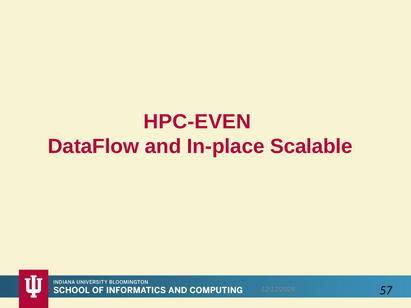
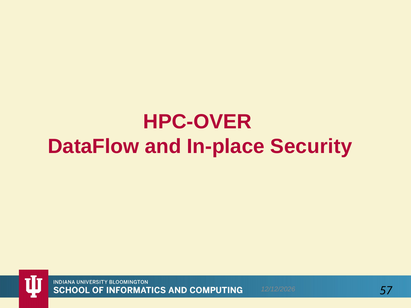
HPC-EVEN: HPC-EVEN -> HPC-OVER (197, 122)
Scalable: Scalable -> Security (311, 146)
